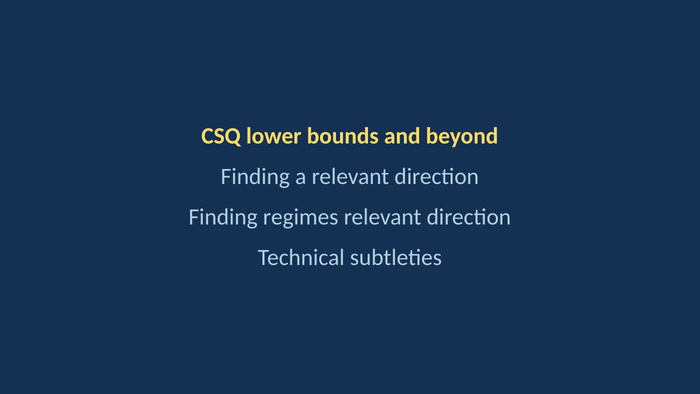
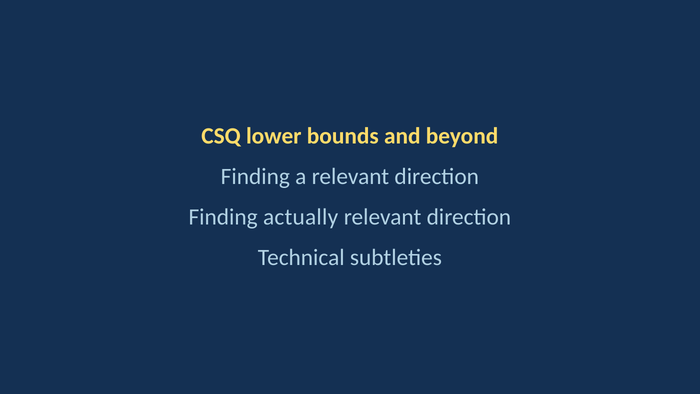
regimes: regimes -> actually (301, 217)
